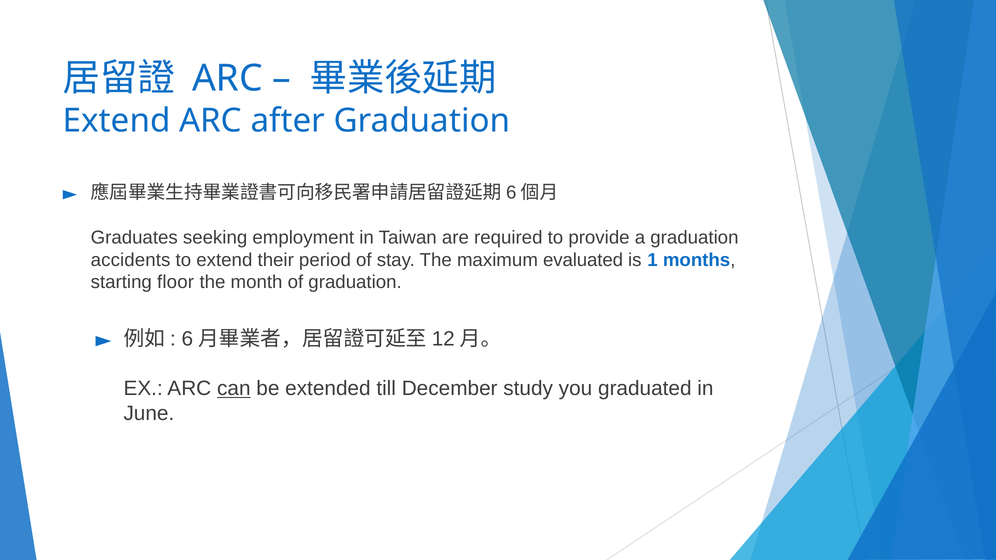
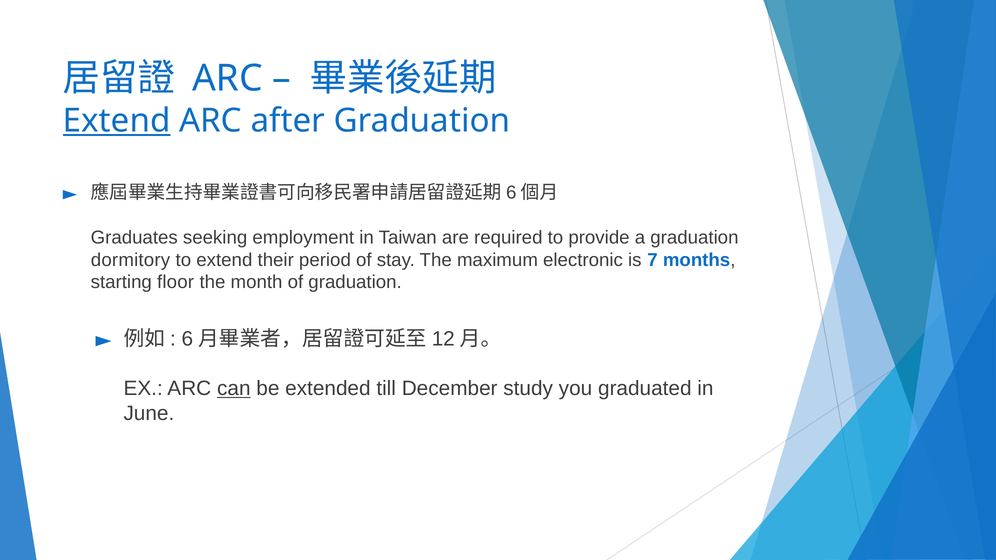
Extend underline: none -> present (117, 121)
accidents: accidents -> dormitory (131, 260)
evaluated: evaluated -> electronic (583, 260)
1: 1 -> 7 (653, 260)
